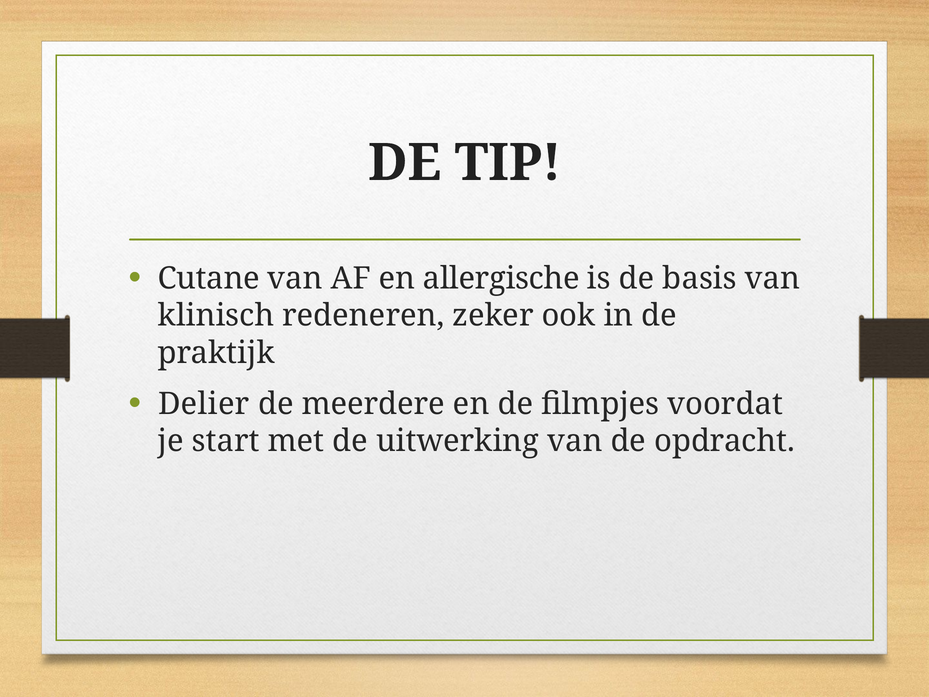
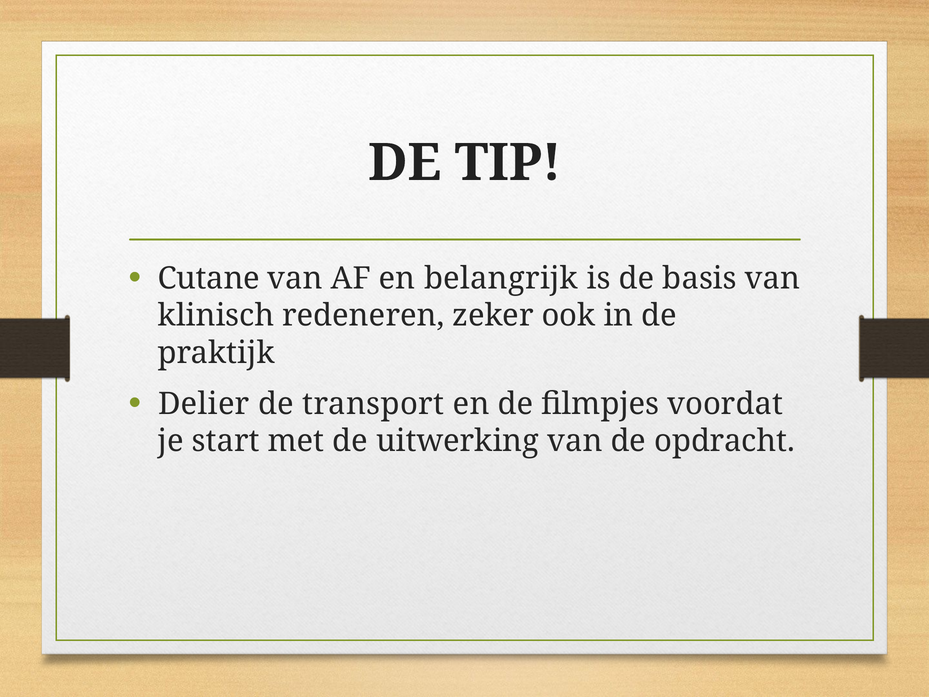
allergische: allergische -> belangrijk (501, 278)
meerdere: meerdere -> transport (373, 404)
